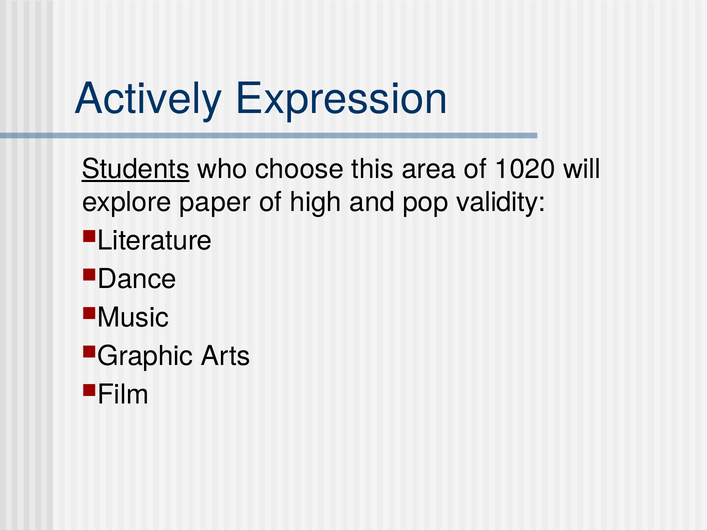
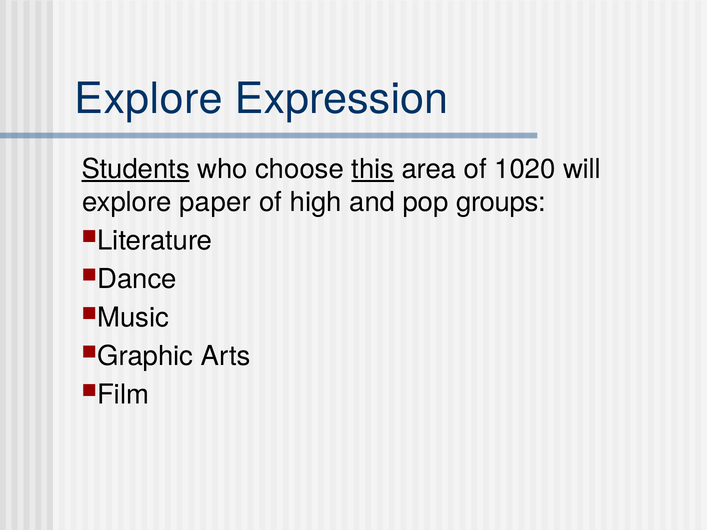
Actively: Actively -> Explore (149, 99)
this underline: none -> present (373, 169)
validity: validity -> groups (501, 202)
